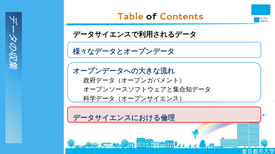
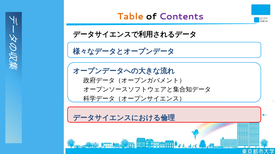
Contents colour: orange -> purple (181, 17)
